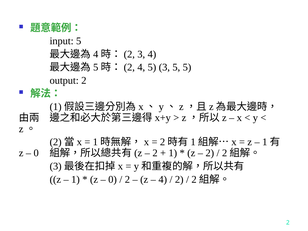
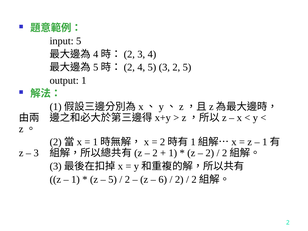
3 5: 5 -> 2 (176, 67)
output 2: 2 -> 1 (84, 80)
0: 0 -> 3 (36, 153)
0: 0 -> 5 (113, 179)
4: 4 -> 6 (163, 179)
